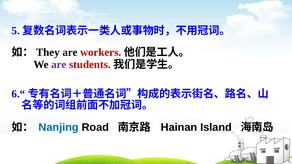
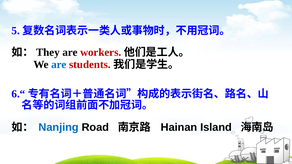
are colour: purple -> blue (59, 65)
